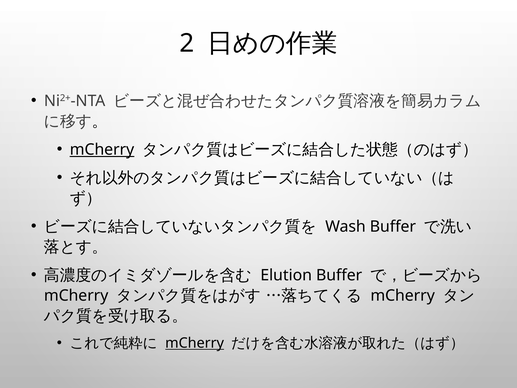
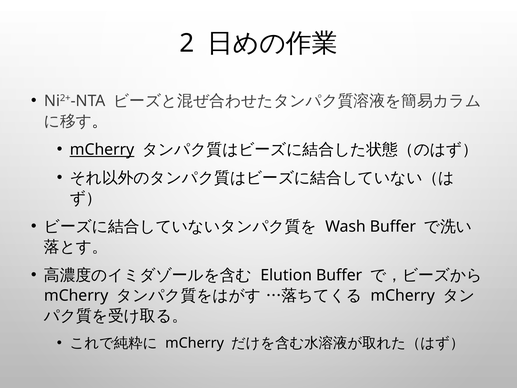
mCherry underline: present -> none (195, 343)
